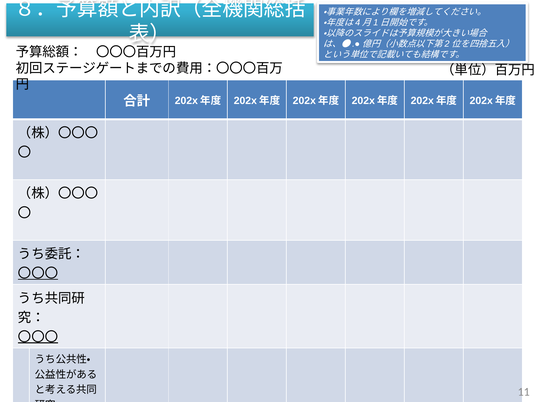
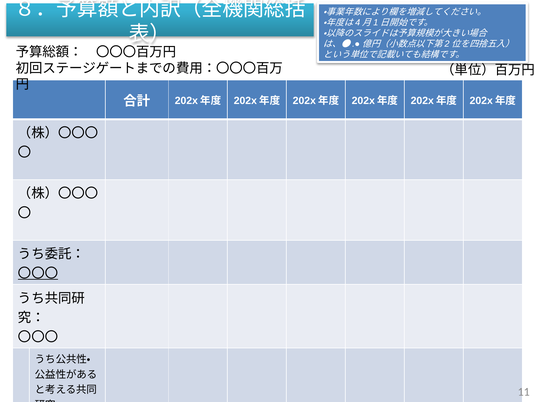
〇〇〇 underline: present -> none (38, 336)
